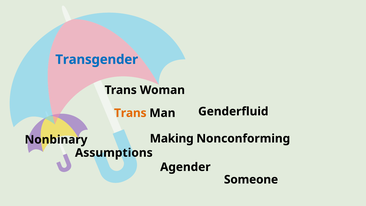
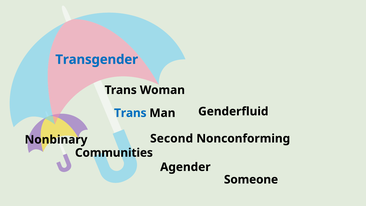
Trans colour: orange -> blue (130, 113)
Making: Making -> Second (172, 138)
Assumptions: Assumptions -> Communities (114, 153)
